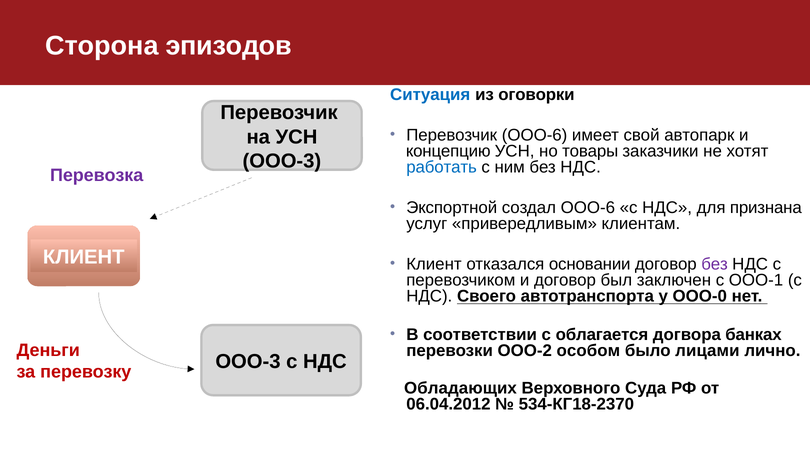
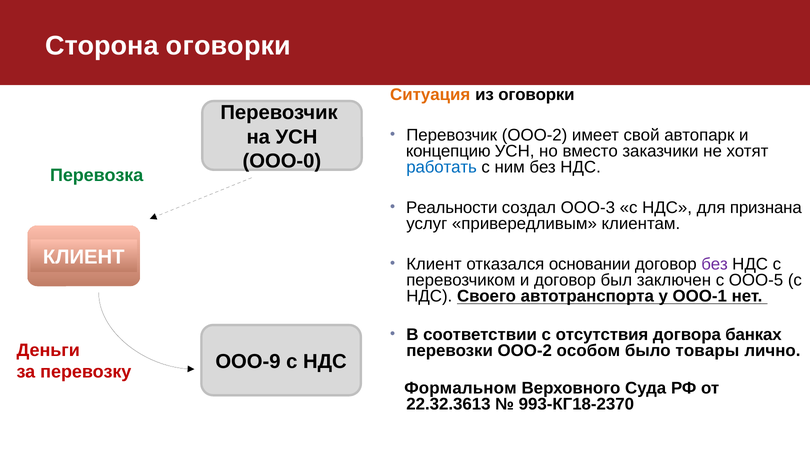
Сторона эпизодов: эпизодов -> оговорки (229, 46)
Ситуация colour: blue -> orange (430, 95)
Перевозчик ООО-6: ООО-6 -> ООО-2 (535, 135)
товары: товары -> вместо (590, 151)
ООО-3: ООО-3 -> ООО-0 (282, 161)
Перевозка colour: purple -> green (97, 176)
Экспортной: Экспортной -> Реальности (452, 208)
создал ООО-6: ООО-6 -> ООО-3 (588, 208)
ООО-1: ООО-1 -> ООО-5 (756, 281)
ООО-0: ООО-0 -> ООО-1 (700, 297)
облагается: облагается -> отсутствия (602, 335)
лицами: лицами -> товары (707, 351)
ООО-3: ООО-3 -> ООО-9 (248, 362)
Обладающих: Обладающих -> Формальном (460, 389)
06.04.2012: 06.04.2012 -> 22.32.3613 (448, 405)
534-КГ18-2370: 534-КГ18-2370 -> 993-КГ18-2370 (576, 405)
